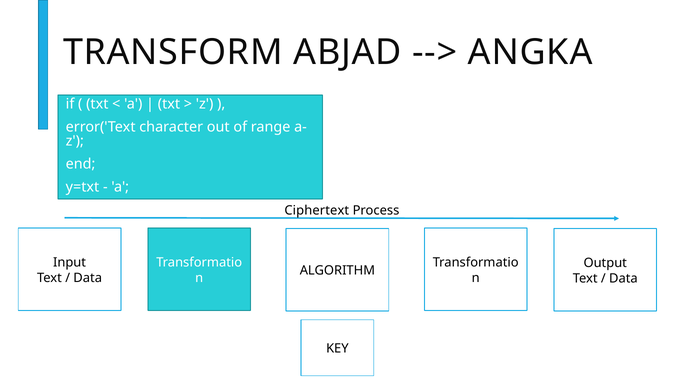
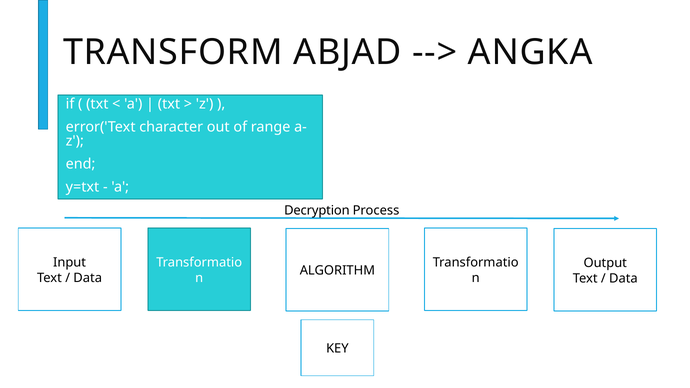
Ciphertext: Ciphertext -> Decryption (317, 210)
